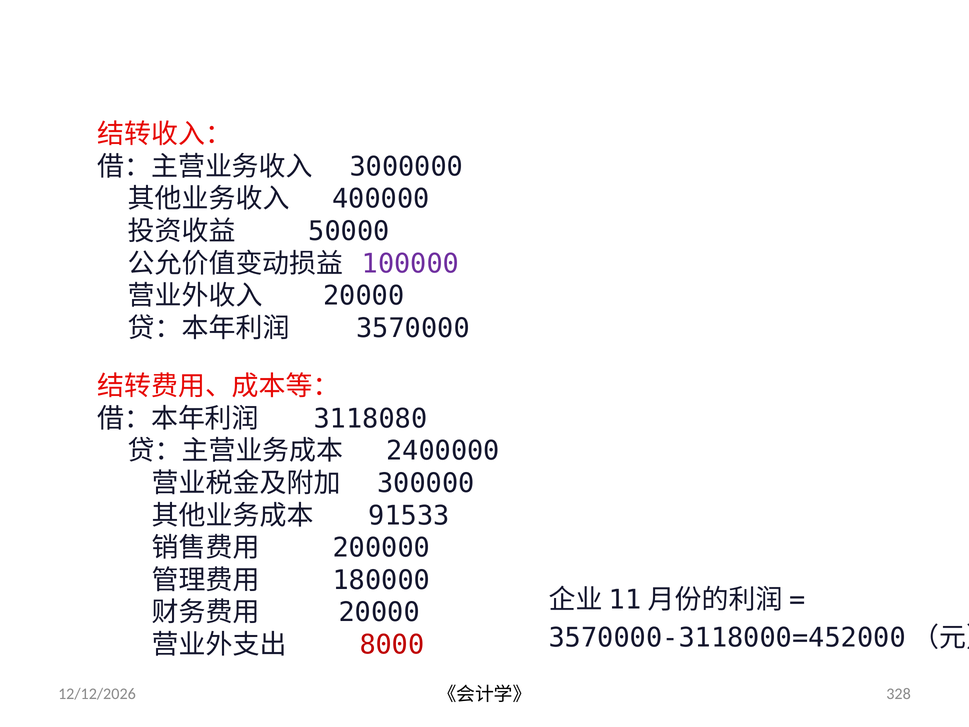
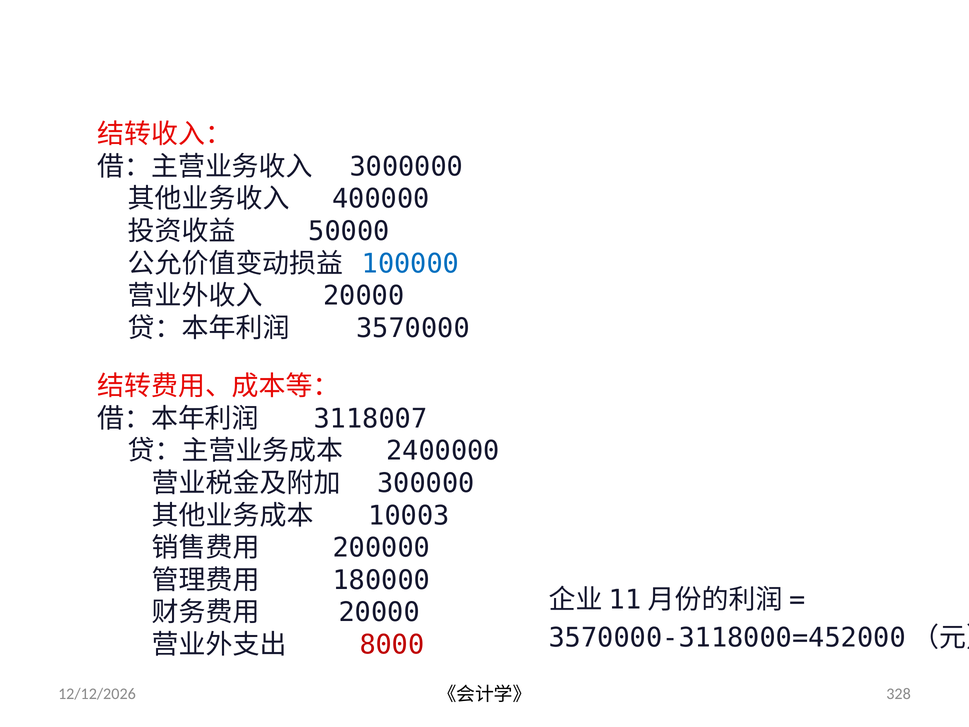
100000 colour: purple -> blue (410, 264)
3118080: 3118080 -> 3118007 (371, 419)
91533: 91533 -> 10003 (409, 515)
